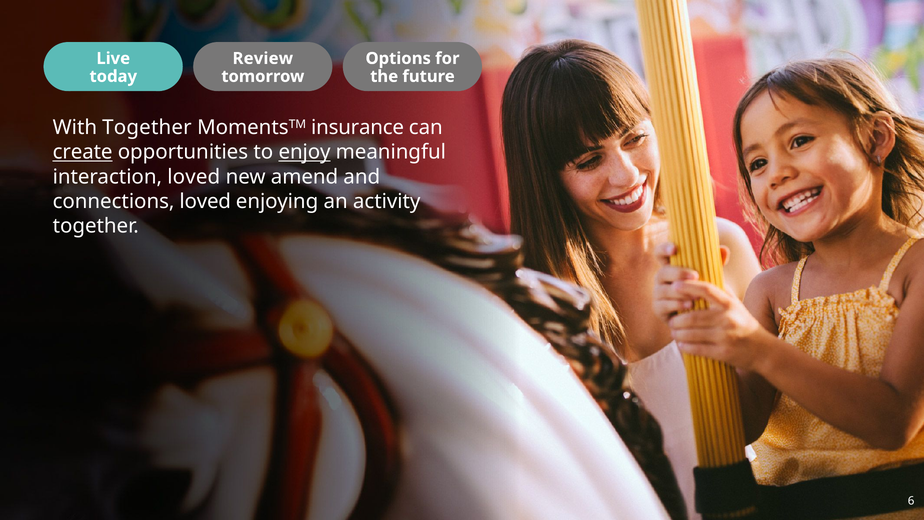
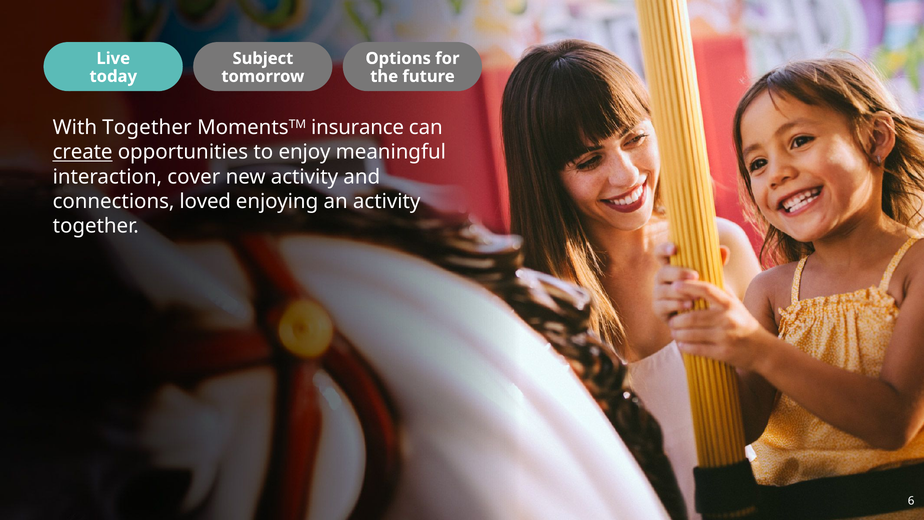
Review: Review -> Subject (263, 58)
enjoy underline: present -> none (305, 152)
interaction loved: loved -> cover (194, 177)
new amend: amend -> activity (304, 177)
